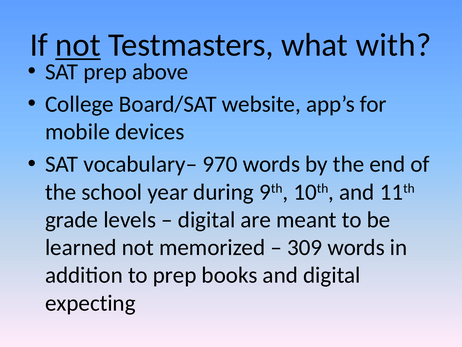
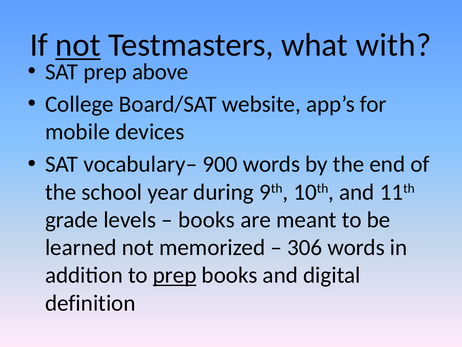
970: 970 -> 900 (220, 164)
digital: digital -> books (207, 220)
309: 309 -> 306 (305, 247)
prep underline: none -> present (175, 275)
expecting: expecting -> definition (90, 303)
